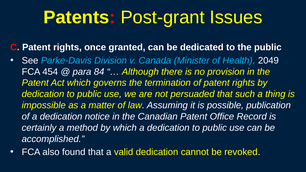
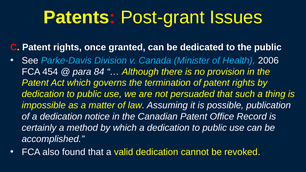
2049: 2049 -> 2006 (268, 61)
